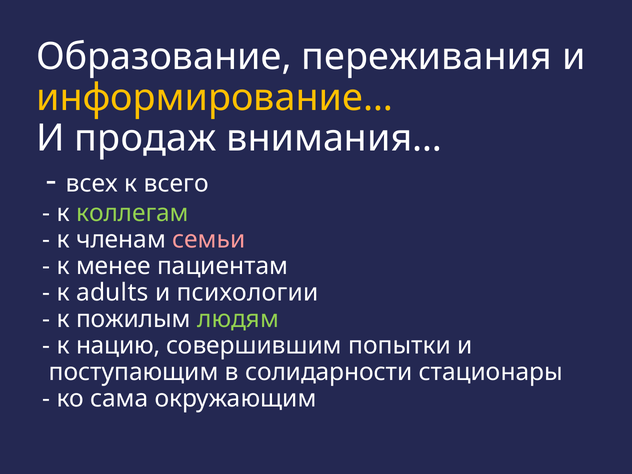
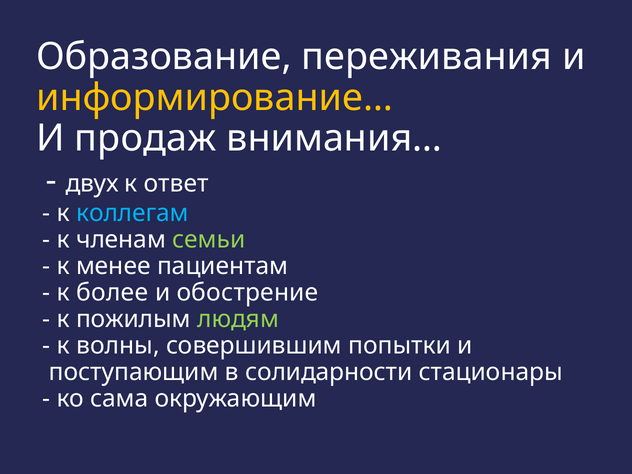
всех: всех -> двух (92, 184)
всего: всего -> ответ (176, 184)
коллегам colour: light green -> light blue (132, 213)
семьи colour: pink -> light green (209, 239)
adults: adults -> более (112, 293)
психологии: психологии -> обострение (248, 293)
нацию: нацию -> волны (118, 346)
